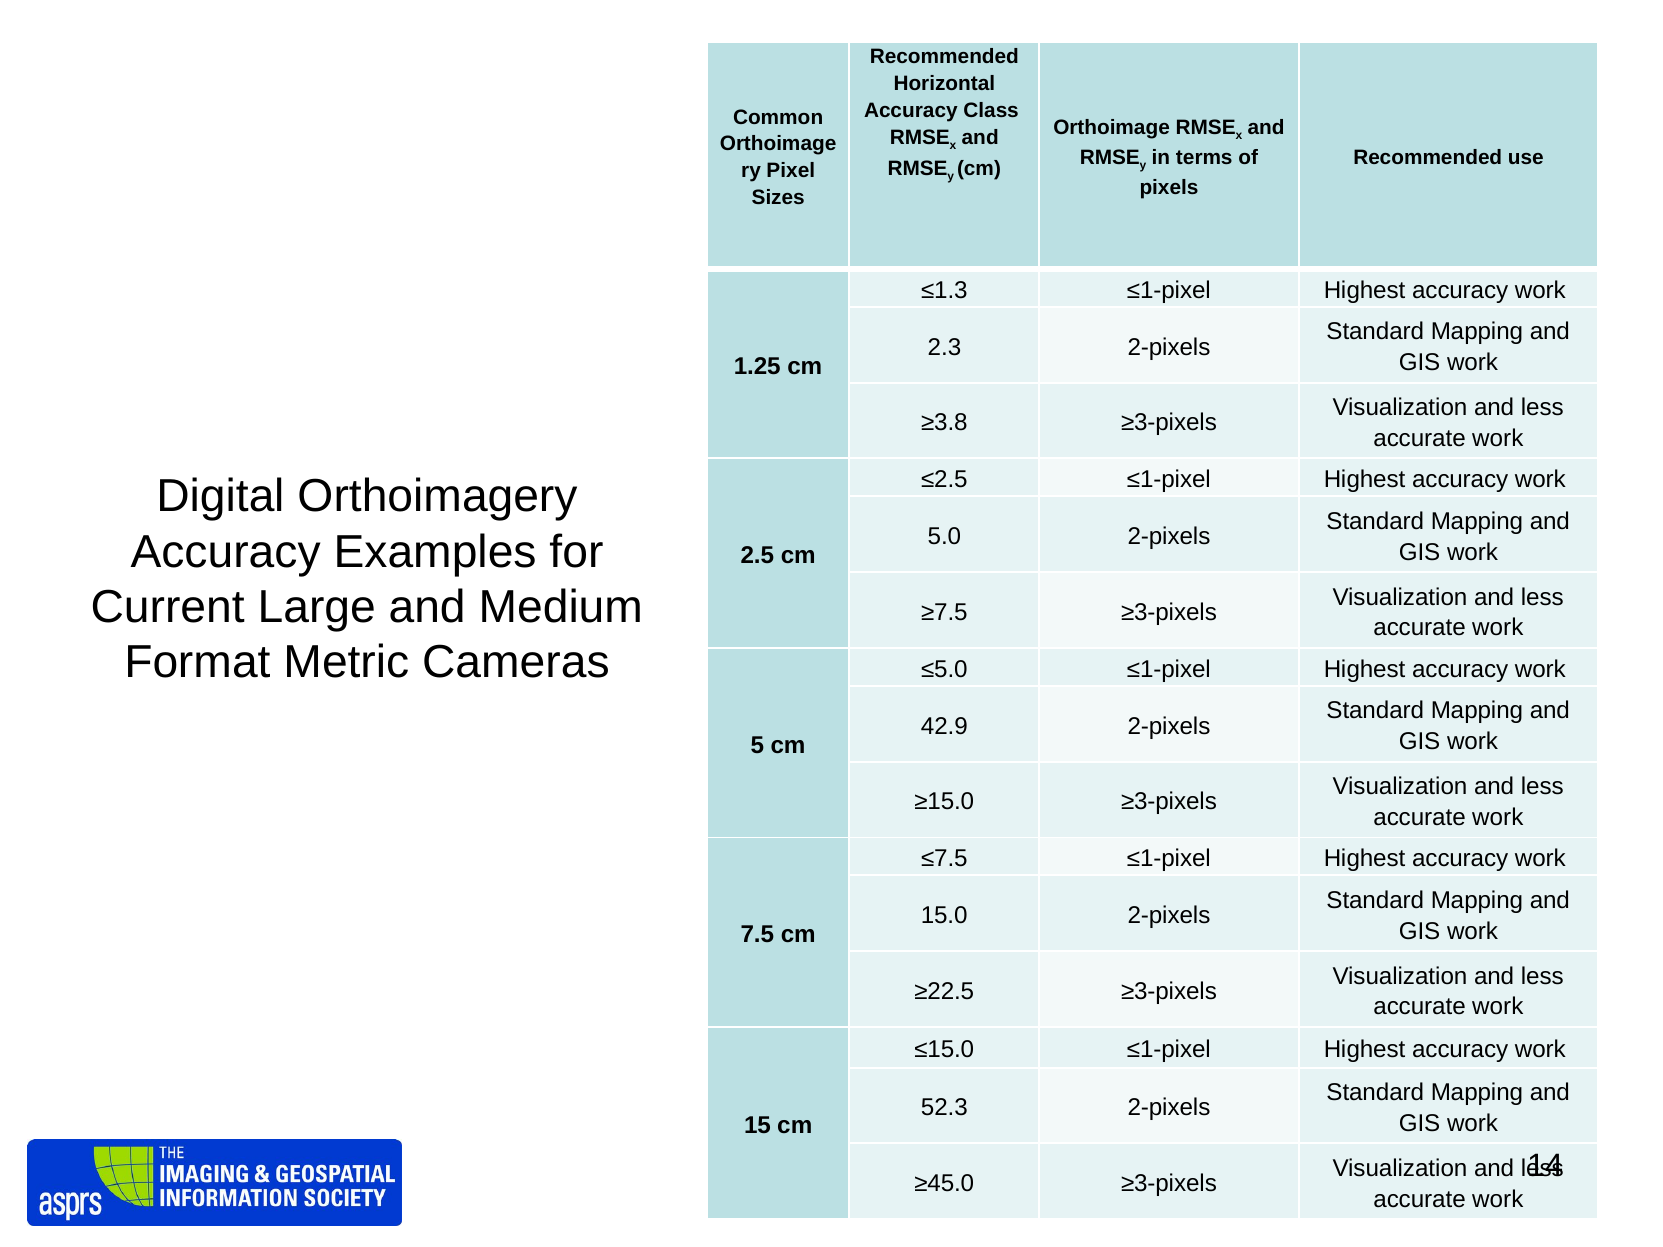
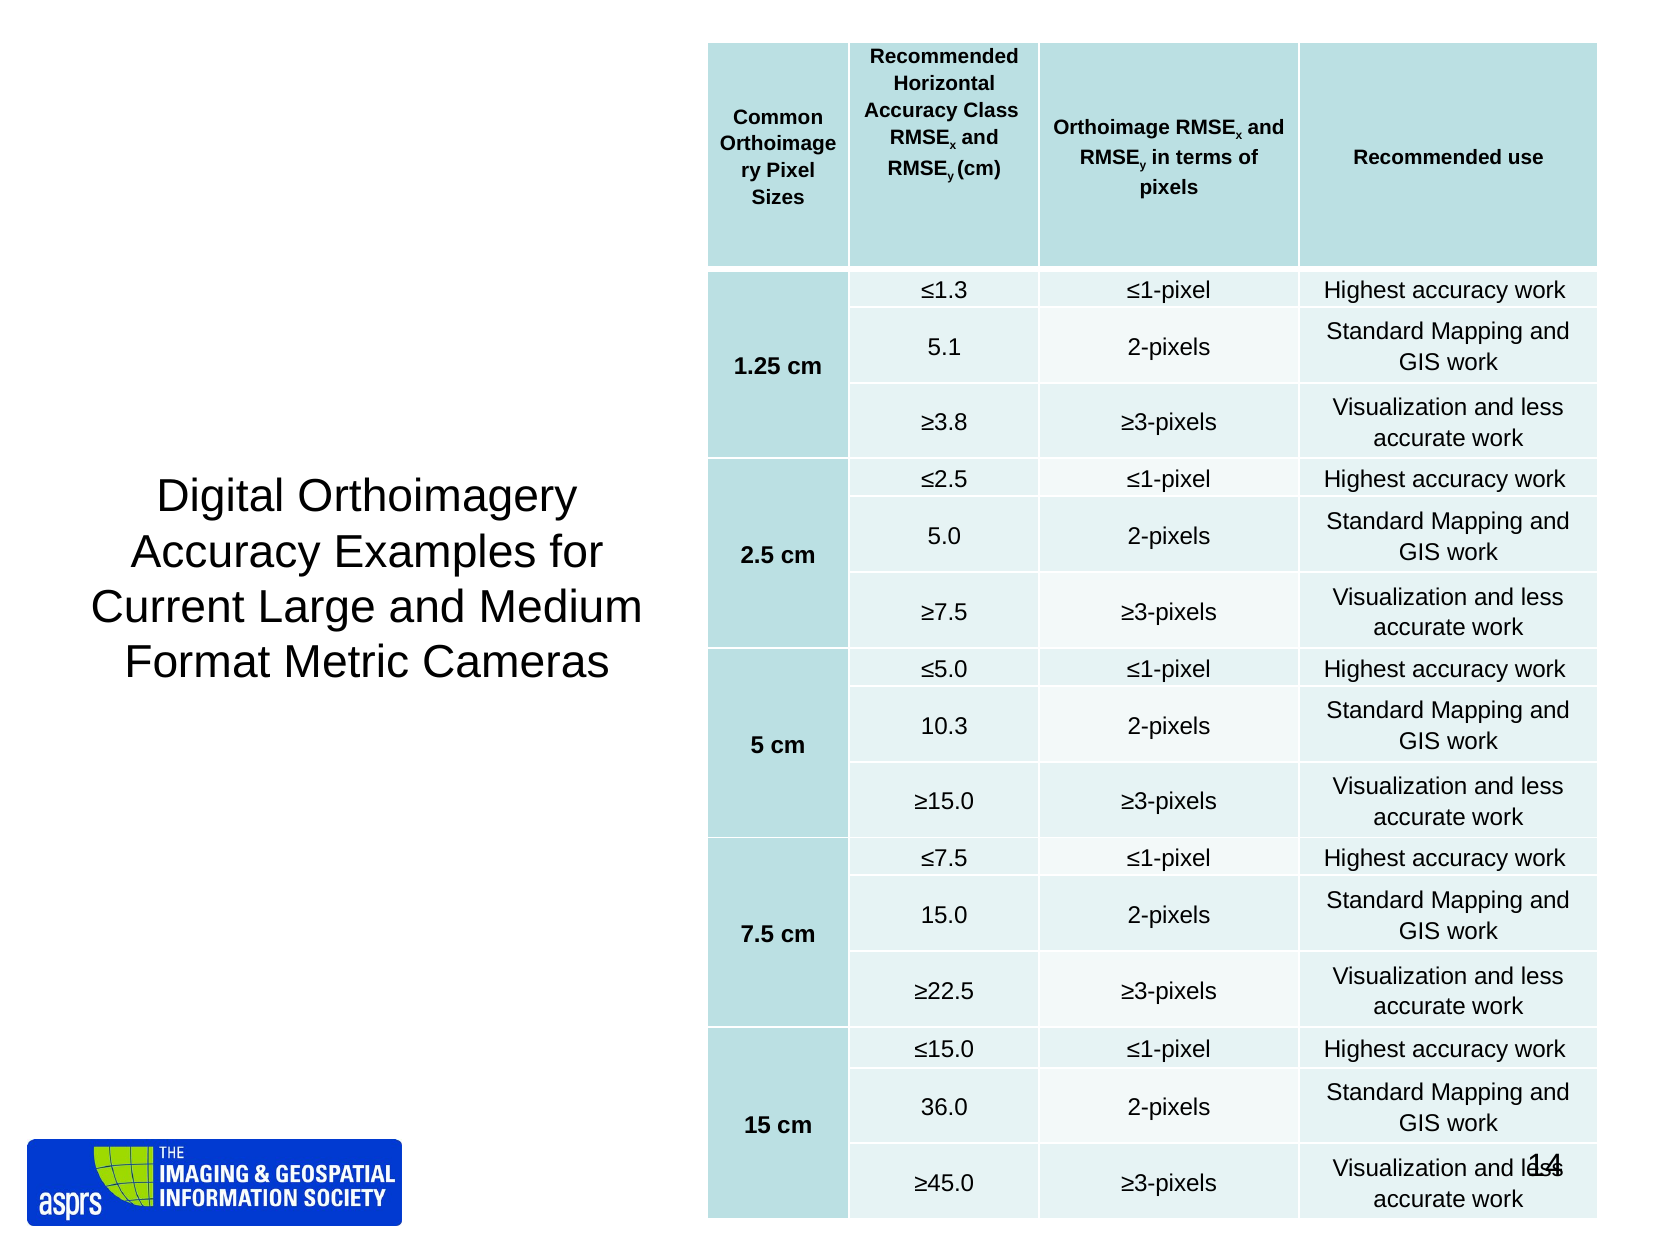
2.3: 2.3 -> 5.1 (944, 347)
42.9: 42.9 -> 10.3 (944, 726)
52.3: 52.3 -> 36.0 (944, 1108)
